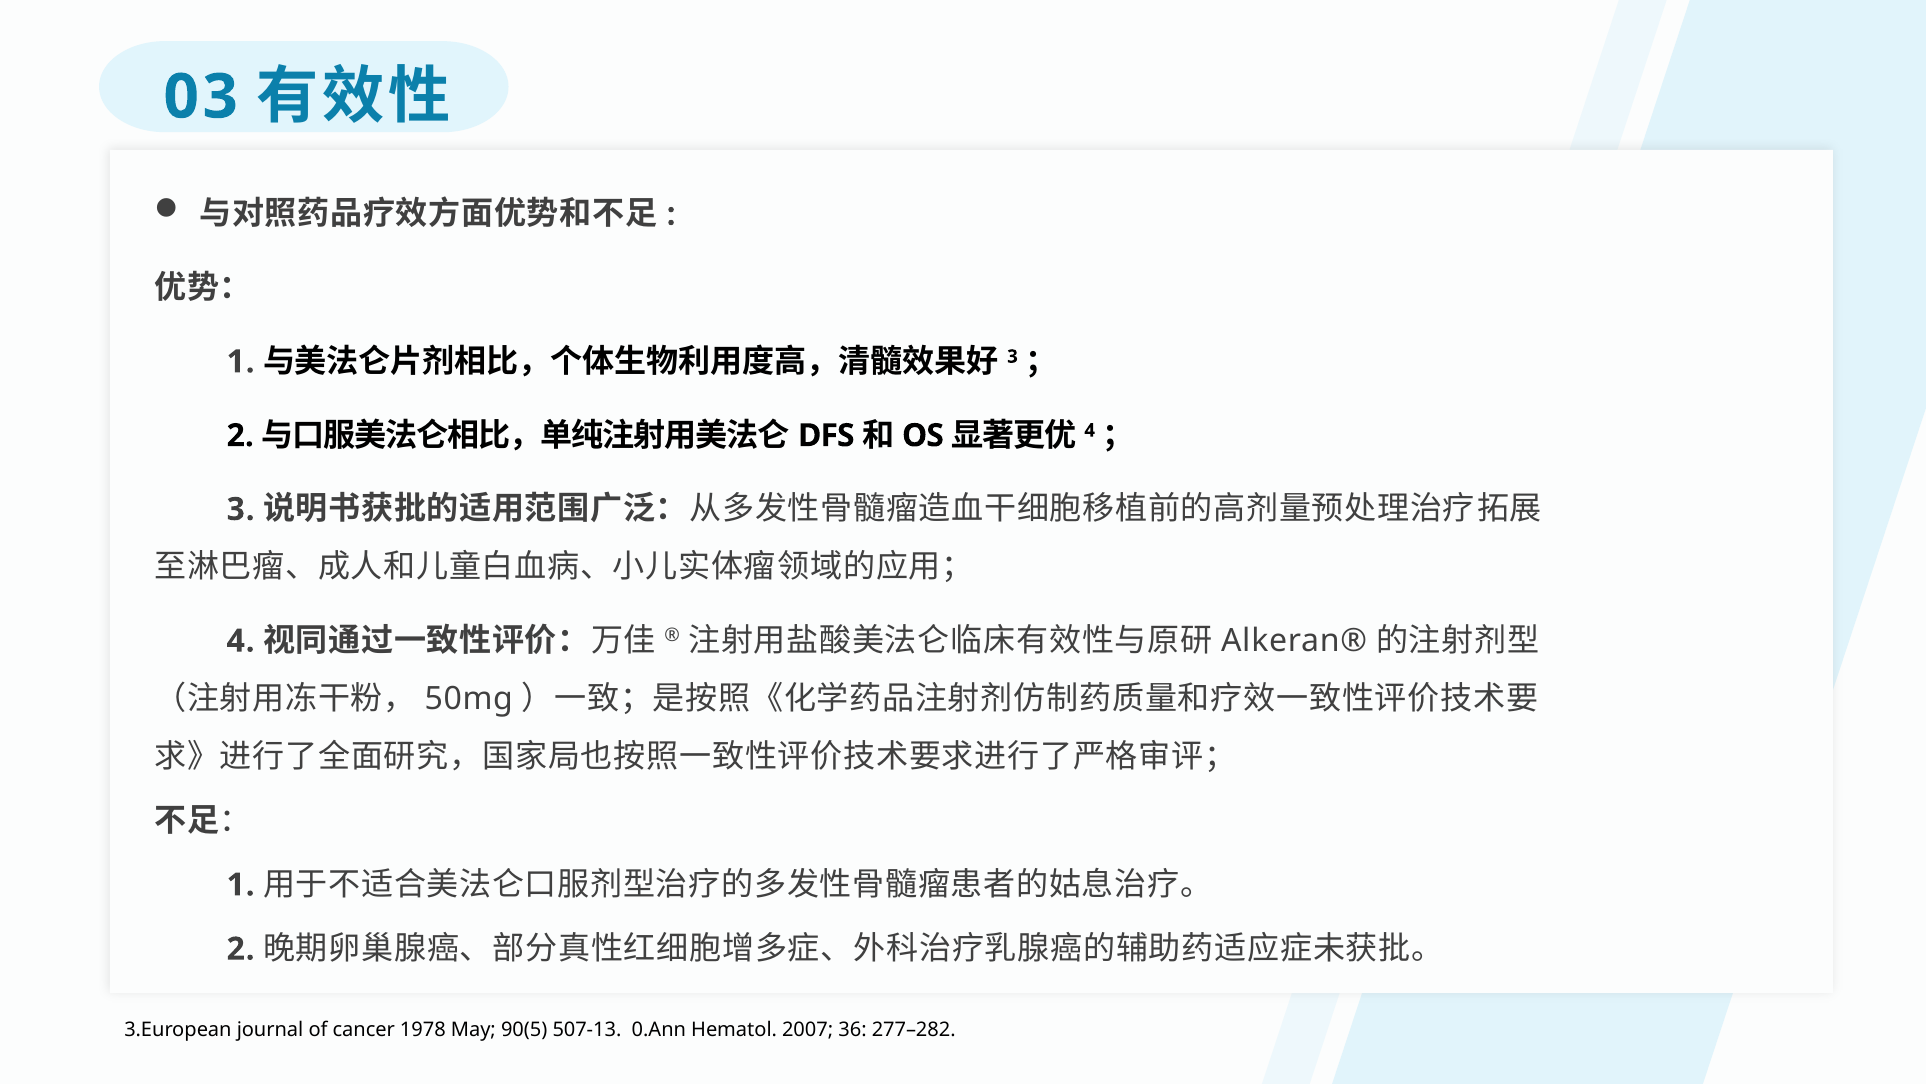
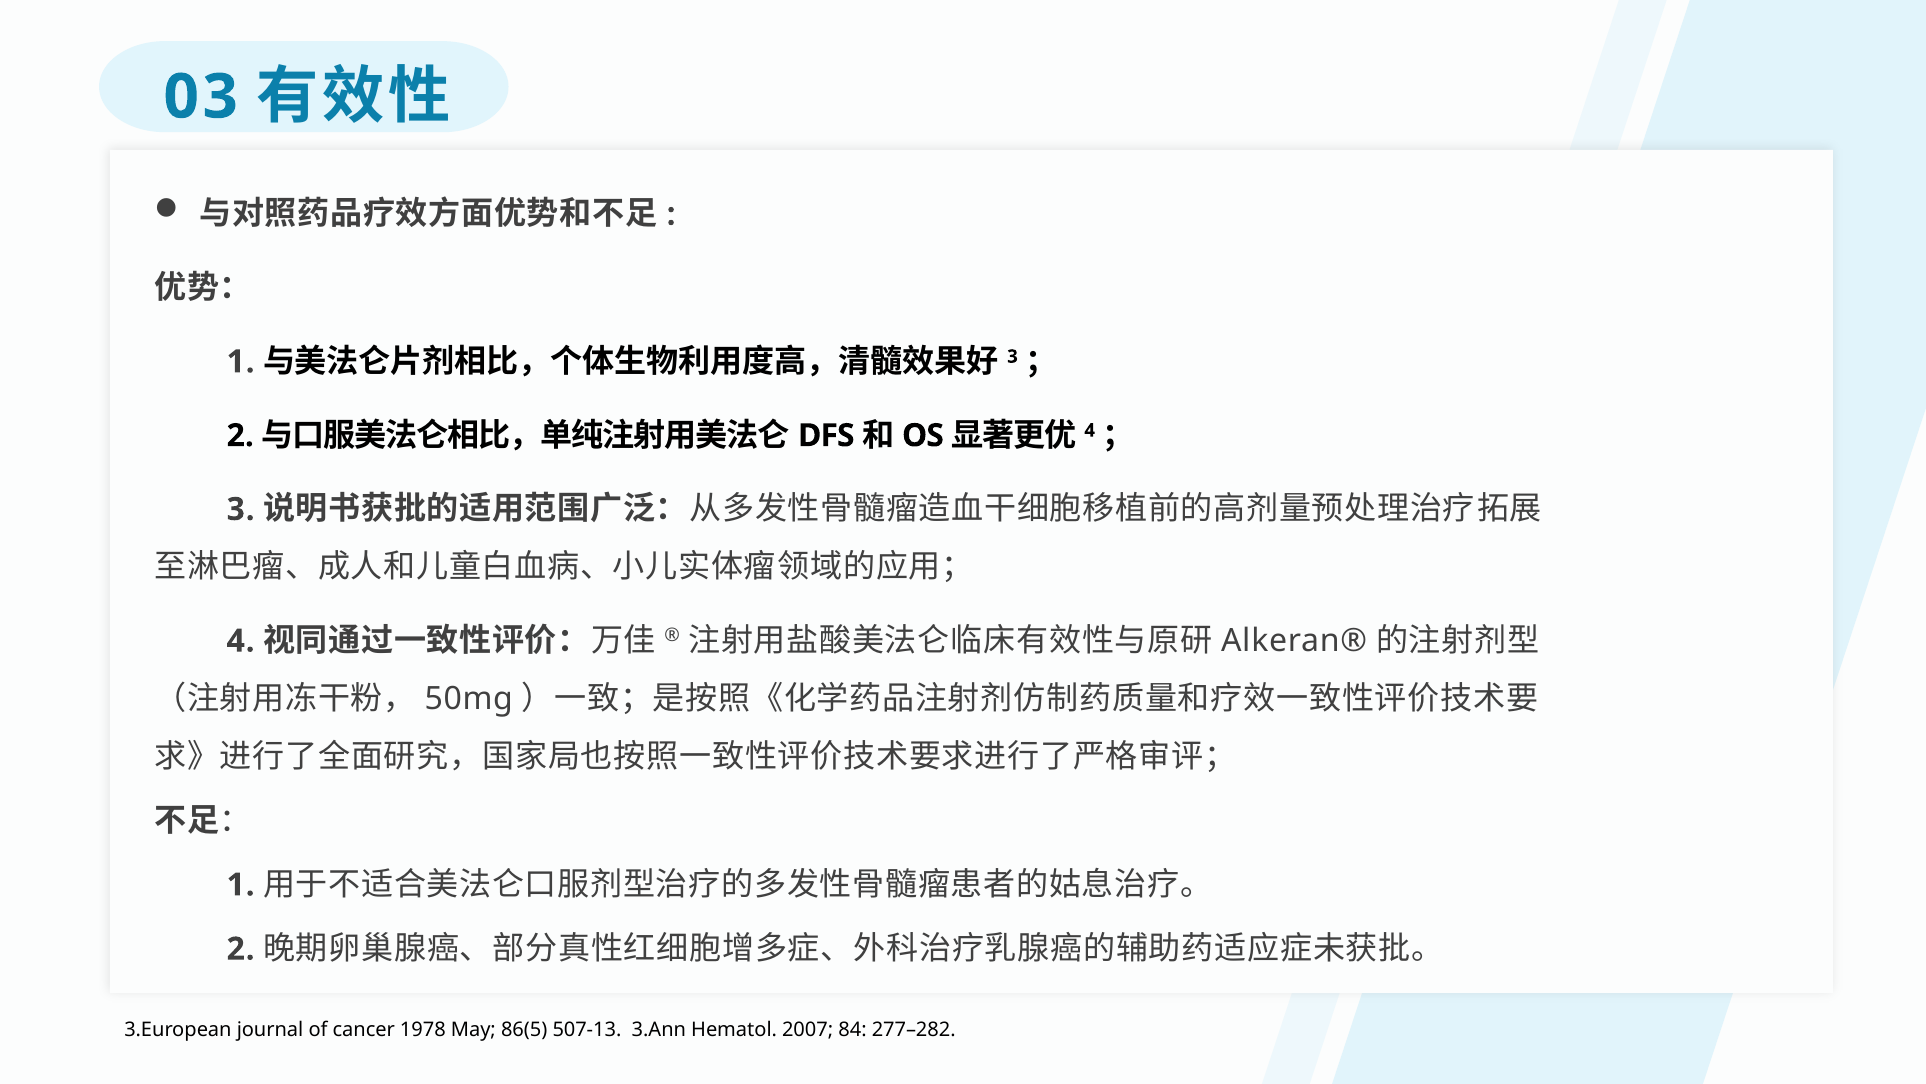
90(5: 90(5 -> 86(5 (524, 1029)
0.Ann: 0.Ann -> 3.Ann (659, 1029)
36: 36 -> 84 (853, 1029)
